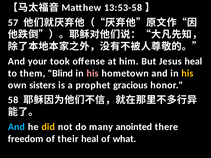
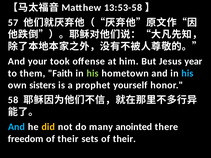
Jesus heal: heal -> year (193, 61)
Blind: Blind -> Faith (60, 73)
his colour: pink -> light green (93, 73)
his colour: yellow -> light blue (187, 73)
gracious: gracious -> yourself (130, 85)
their heal: heal -> sets (90, 139)
what: what -> their (124, 139)
